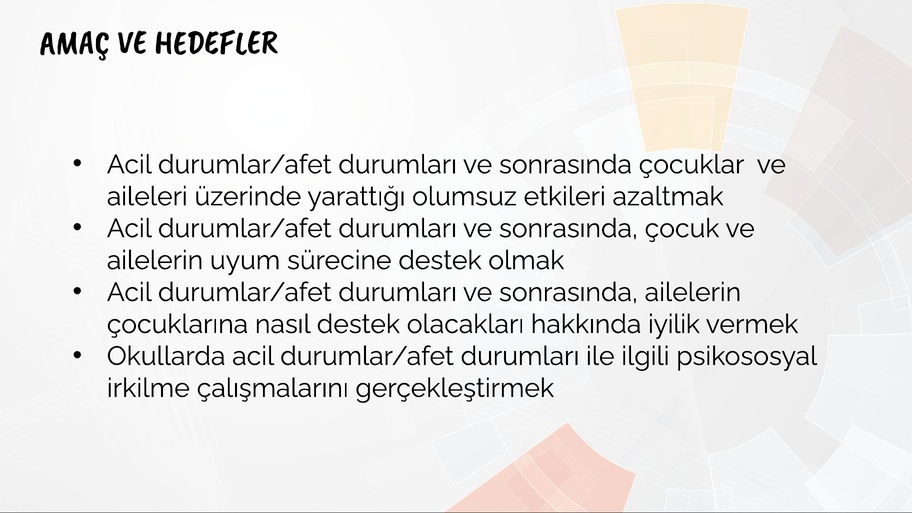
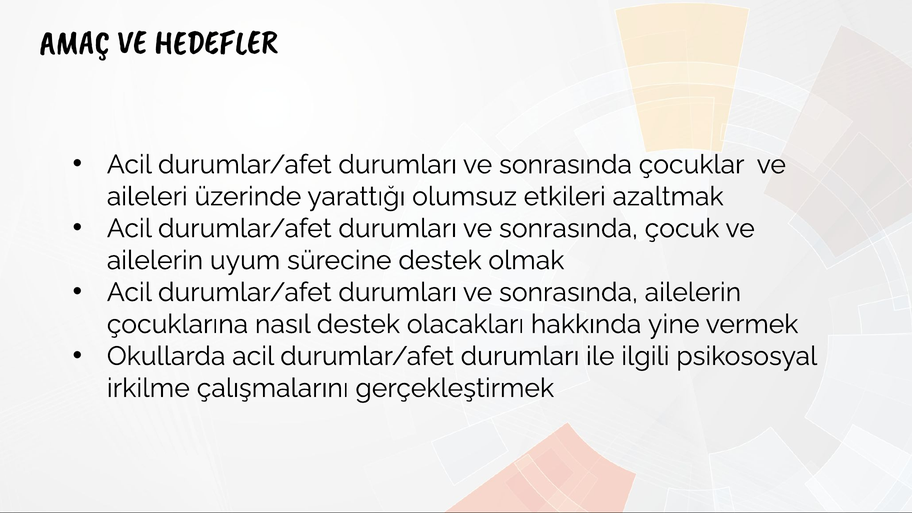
iyilik: iyilik -> yine (674, 324)
